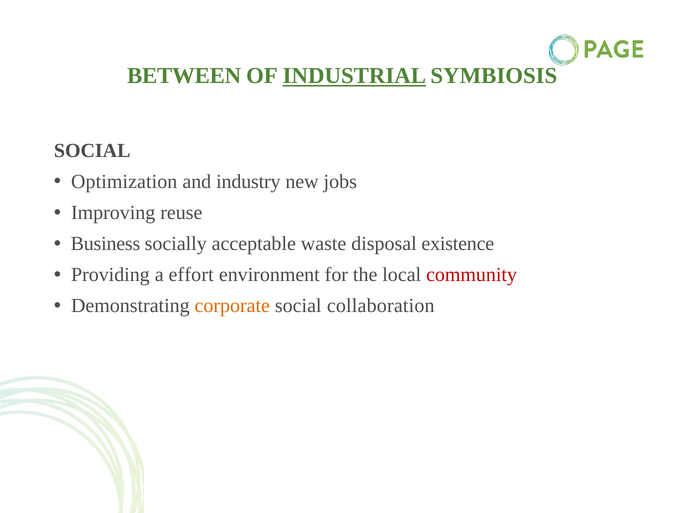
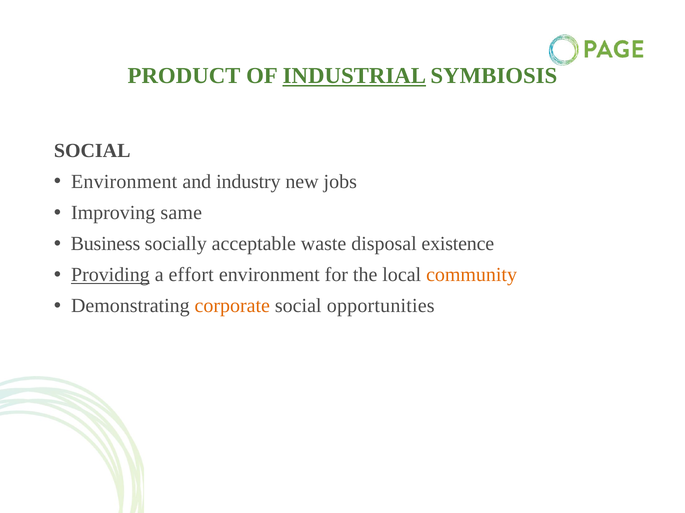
BETWEEN: BETWEEN -> PRODUCT (184, 76)
Optimization: Optimization -> Environment (124, 182)
reuse: reuse -> same (181, 213)
Providing underline: none -> present (110, 275)
community colour: red -> orange (472, 275)
collaboration: collaboration -> opportunities (381, 306)
